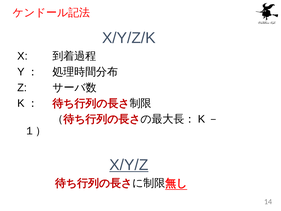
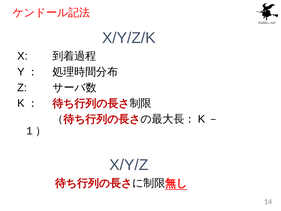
X/Y/Z underline: present -> none (129, 165)
